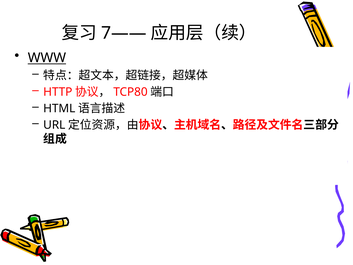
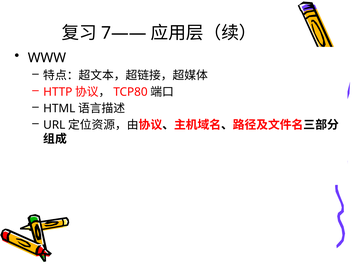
WWW underline: present -> none (47, 58)
